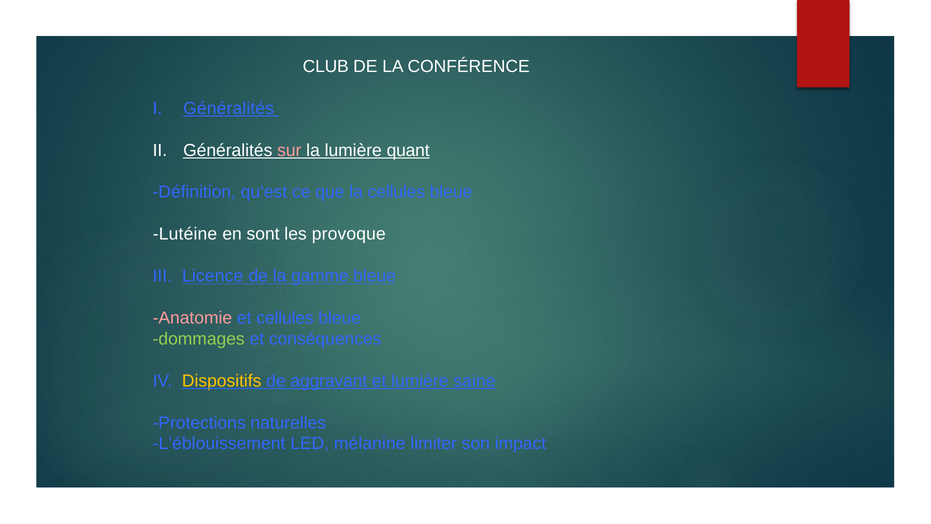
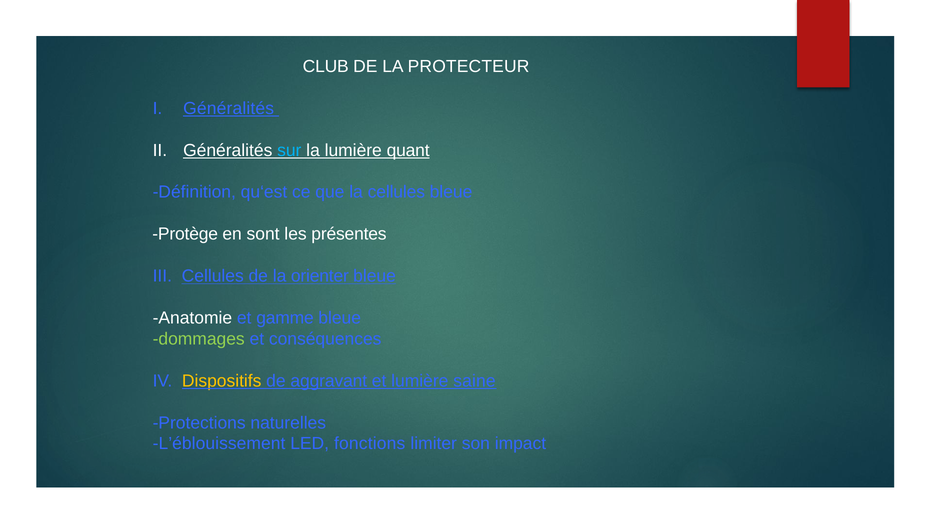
CONFÉRENCE: CONFÉRENCE -> PROTECTEUR (469, 66)
sur colour: pink -> light blue (289, 150)
Lutéine: Lutéine -> Protège (185, 234)
provoque: provoque -> présentes (349, 234)
III Licence: Licence -> Cellules (213, 276)
gamme: gamme -> orienter (320, 276)
Anatomie colour: pink -> white (192, 318)
et cellules: cellules -> gamme (285, 318)
mélanine: mélanine -> fonctions (370, 443)
